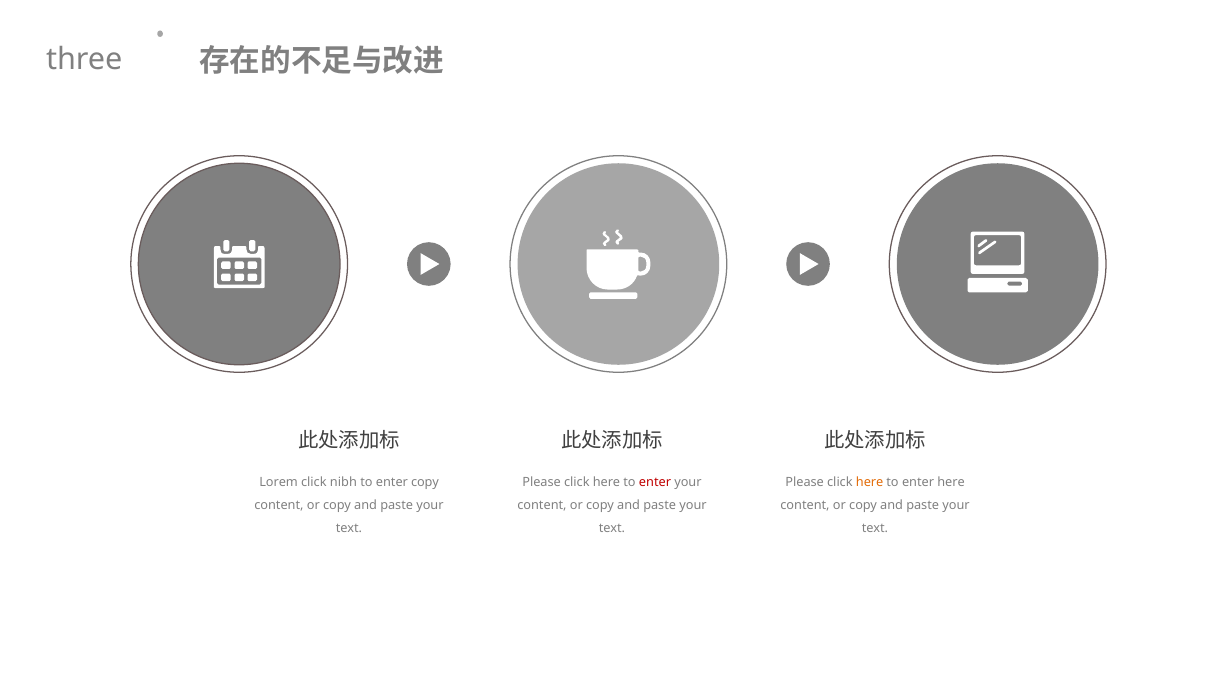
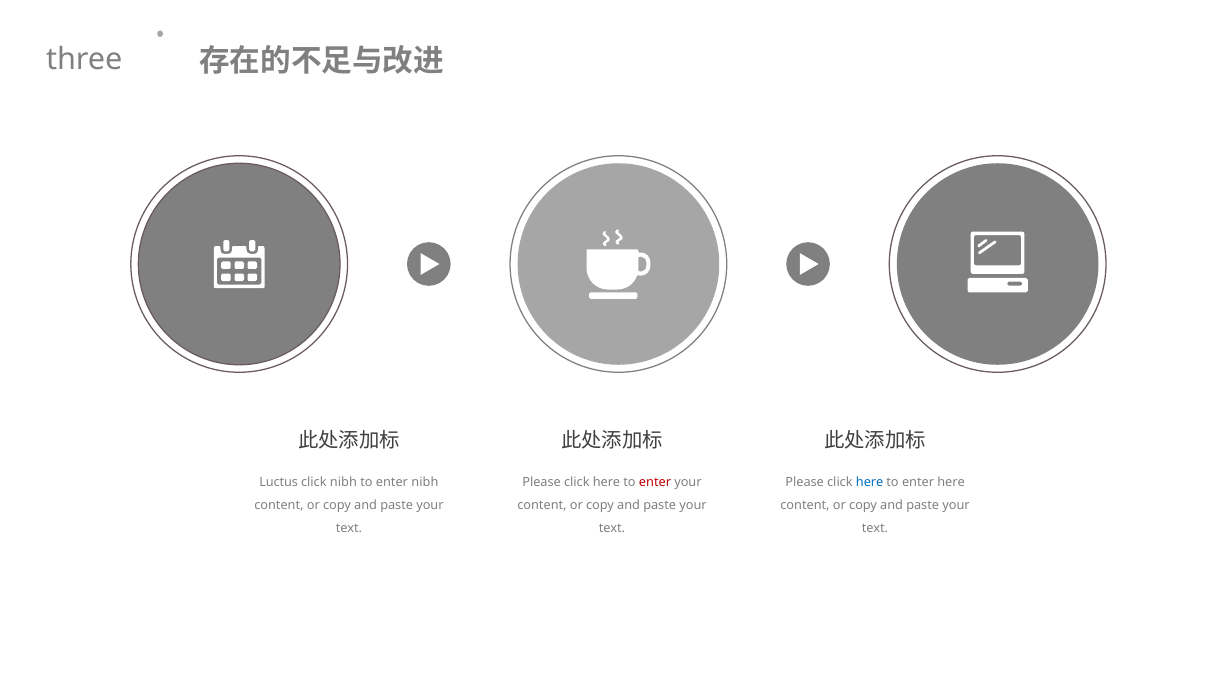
Lorem: Lorem -> Luctus (279, 483)
enter copy: copy -> nibh (425, 483)
here colour: orange -> blue (870, 483)
